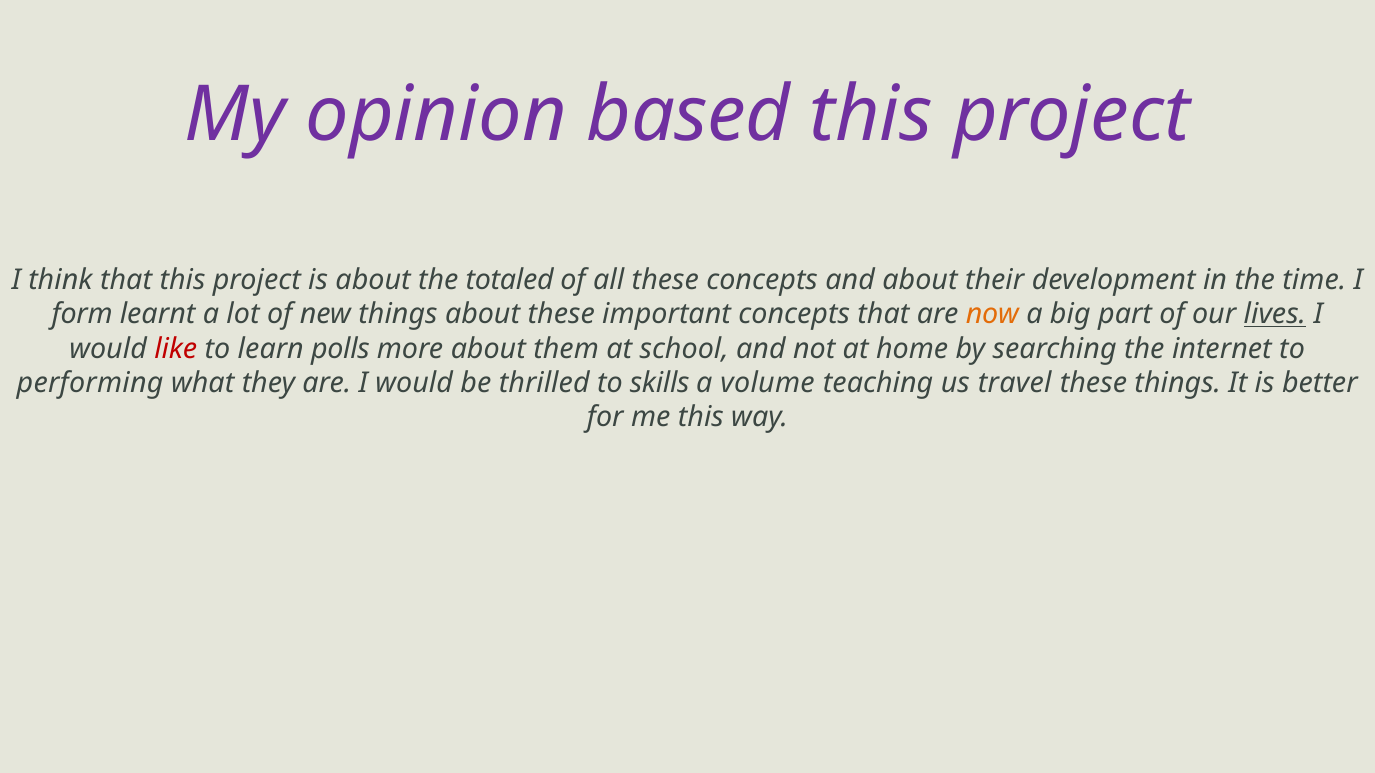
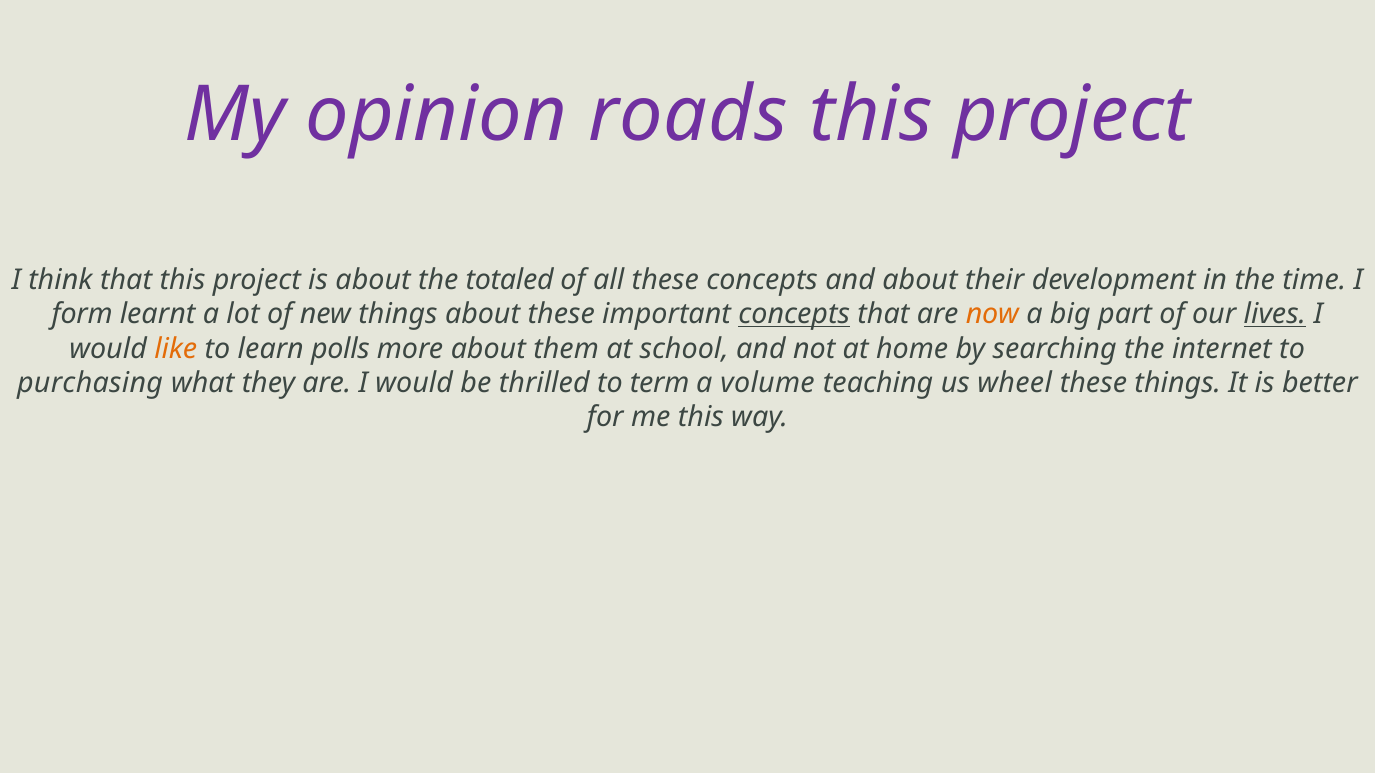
based: based -> roads (688, 115)
concepts underline: none -> present (794, 314)
like colour: red -> orange (176, 349)
performing: performing -> purchasing (90, 383)
skills: skills -> term (660, 383)
travel: travel -> wheel (1015, 383)
